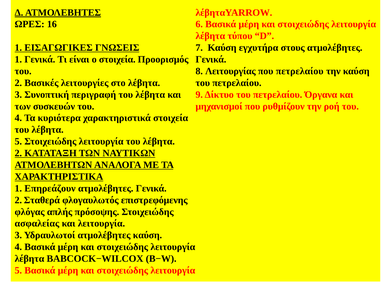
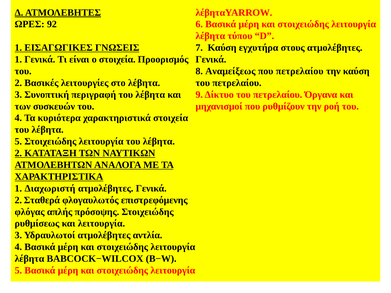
16: 16 -> 92 (52, 24)
Λειτουργίας: Λειτουργίας -> Αναμείξεως (230, 71)
Επηρεάζουν: Επηρεάζουν -> Διαχωριστή (50, 189)
ασφαλείας: ασφαλείας -> ρυθμίσεως (37, 224)
ατμολέβητες καύση: καύση -> αντλία (148, 235)
